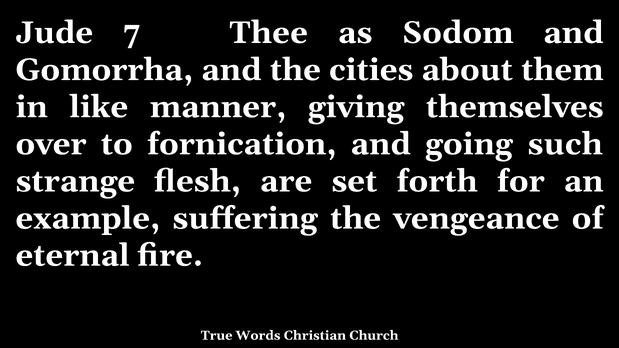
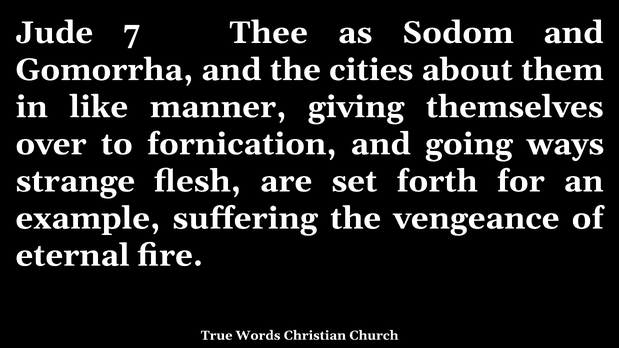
such: such -> ways (565, 144)
